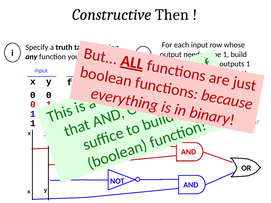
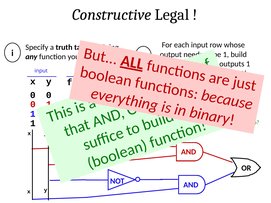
Then: Then -> Legal (172, 15)
